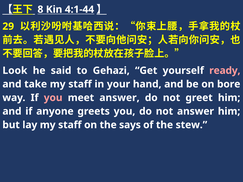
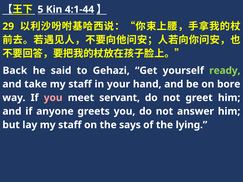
8: 8 -> 5 (40, 9)
Look: Look -> Back (15, 71)
ready colour: pink -> light green (225, 71)
meet answer: answer -> servant (120, 98)
stew: stew -> lying (191, 125)
